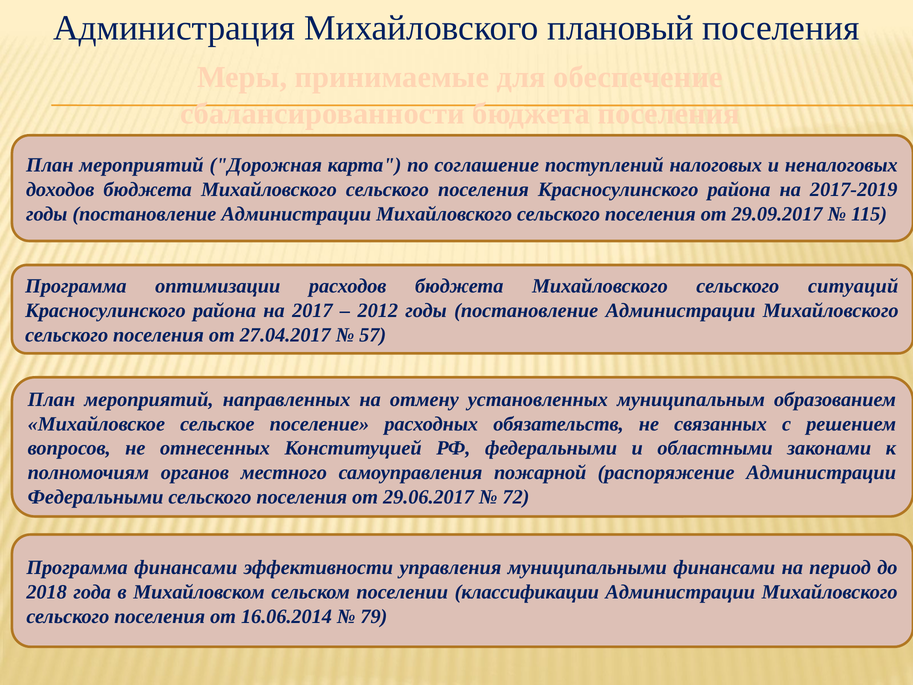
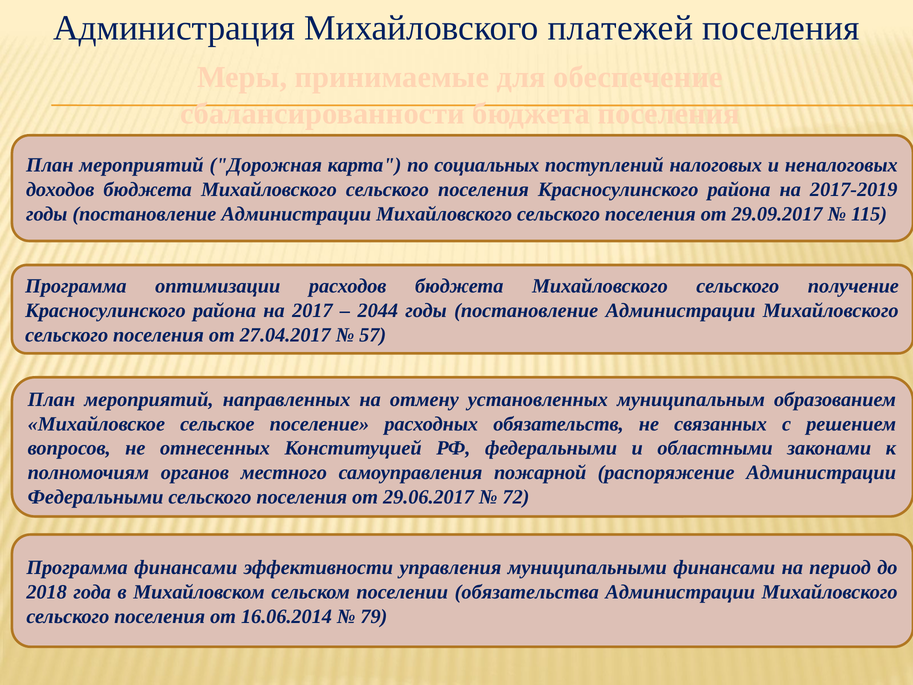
плановый: плановый -> платежей (620, 28)
соглашение: соглашение -> социальных (487, 165)
ситуаций: ситуаций -> получение (853, 286)
2012: 2012 -> 2044 (378, 310)
классификации: классификации -> обязательства (527, 592)
